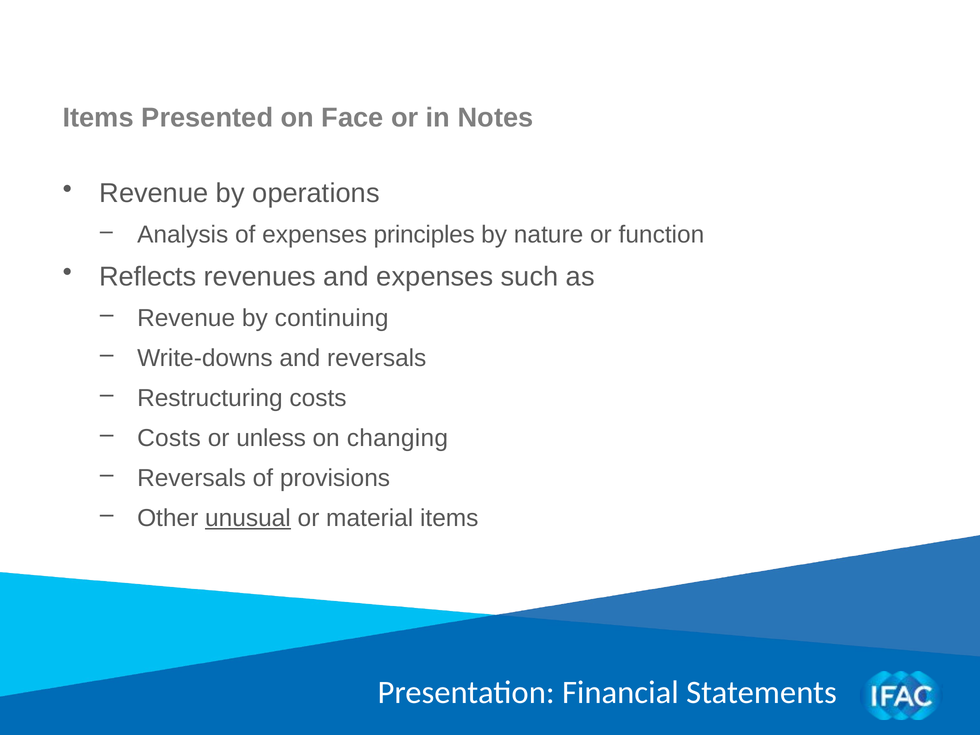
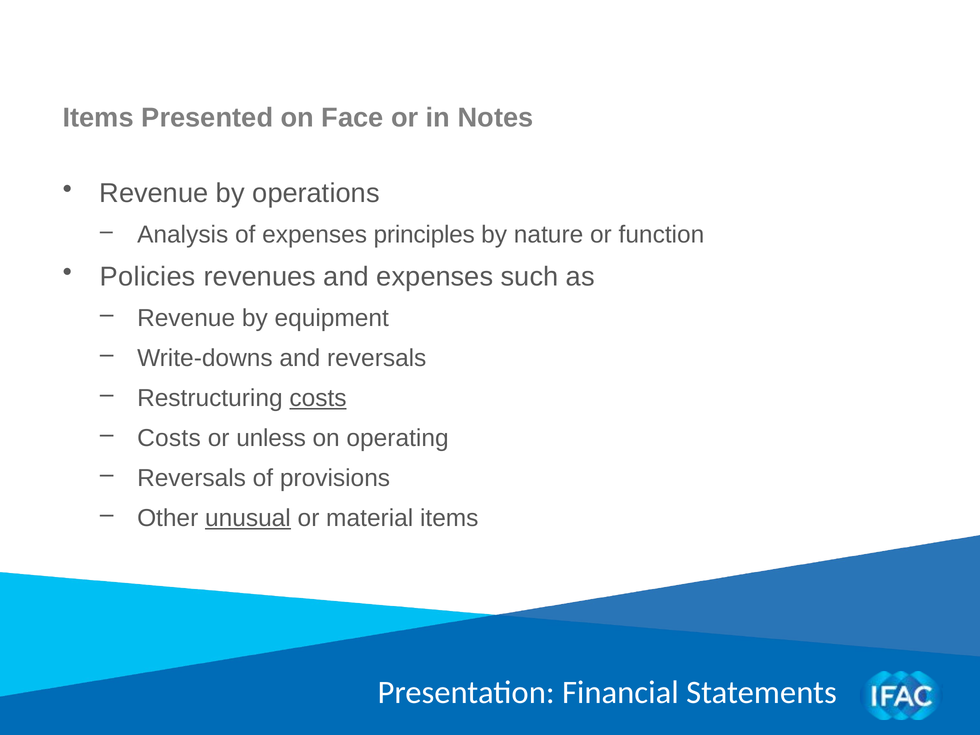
Reflects: Reflects -> Policies (148, 277)
continuing: continuing -> equipment (332, 318)
costs underline: none -> present (318, 398)
changing: changing -> operating (398, 438)
